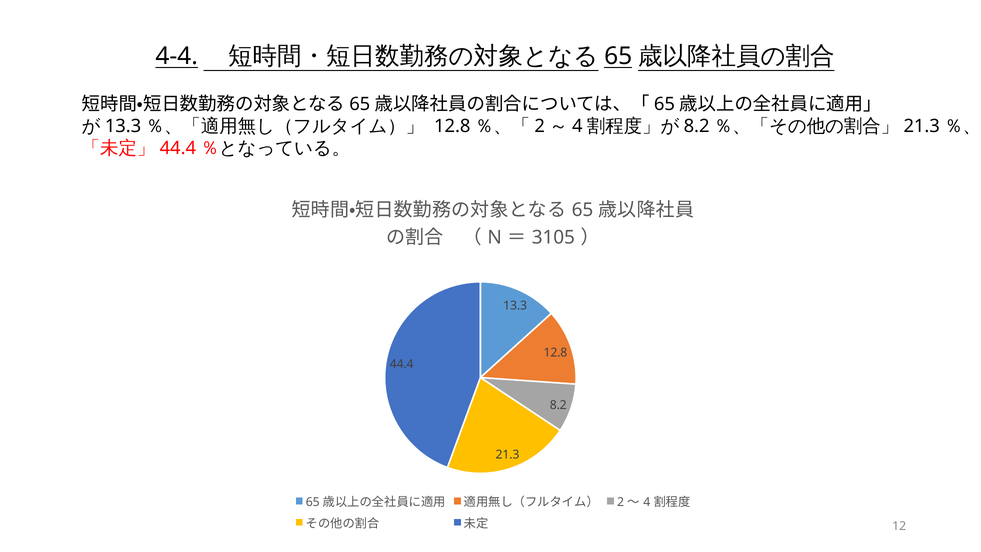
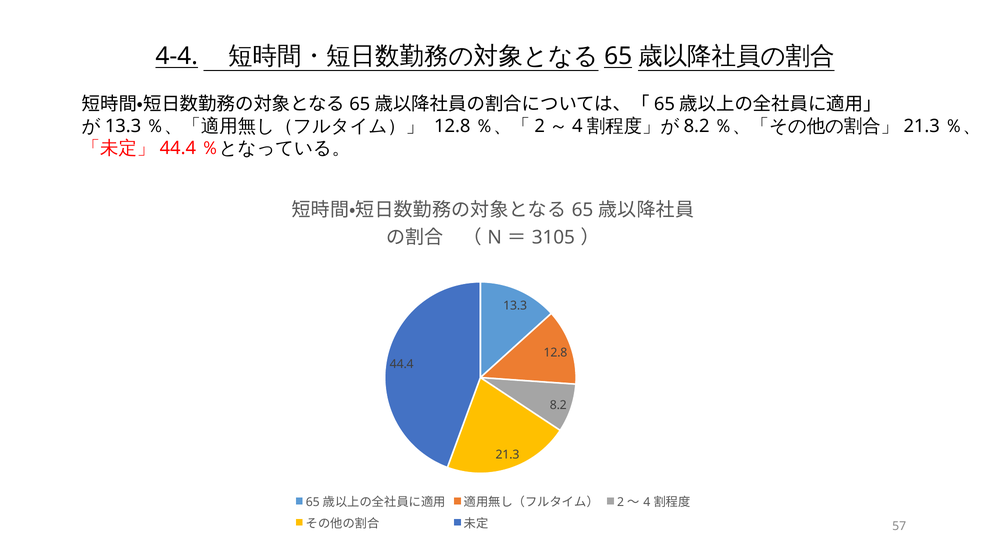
12: 12 -> 57 (899, 526)
